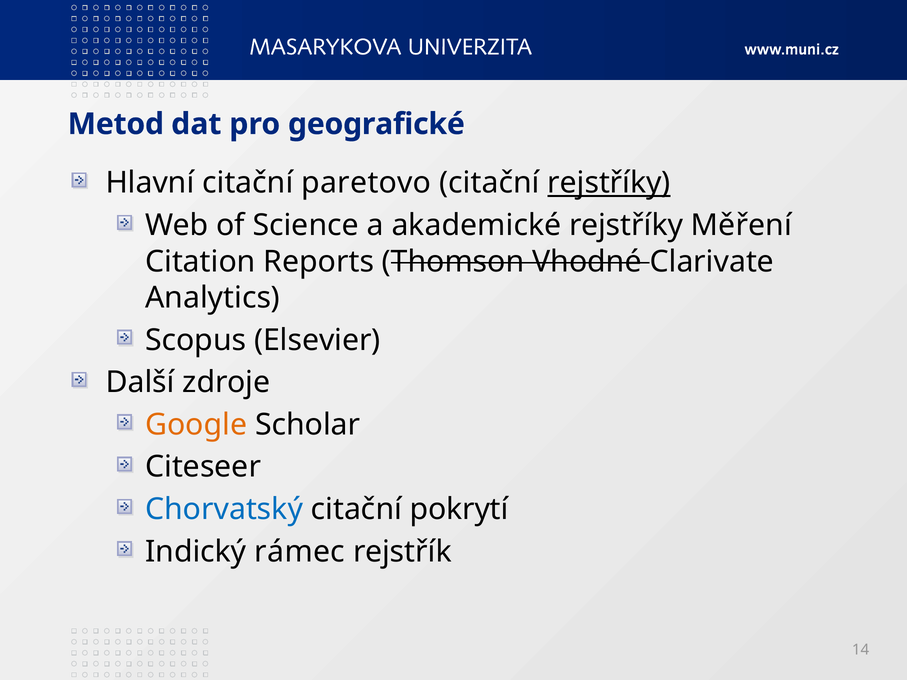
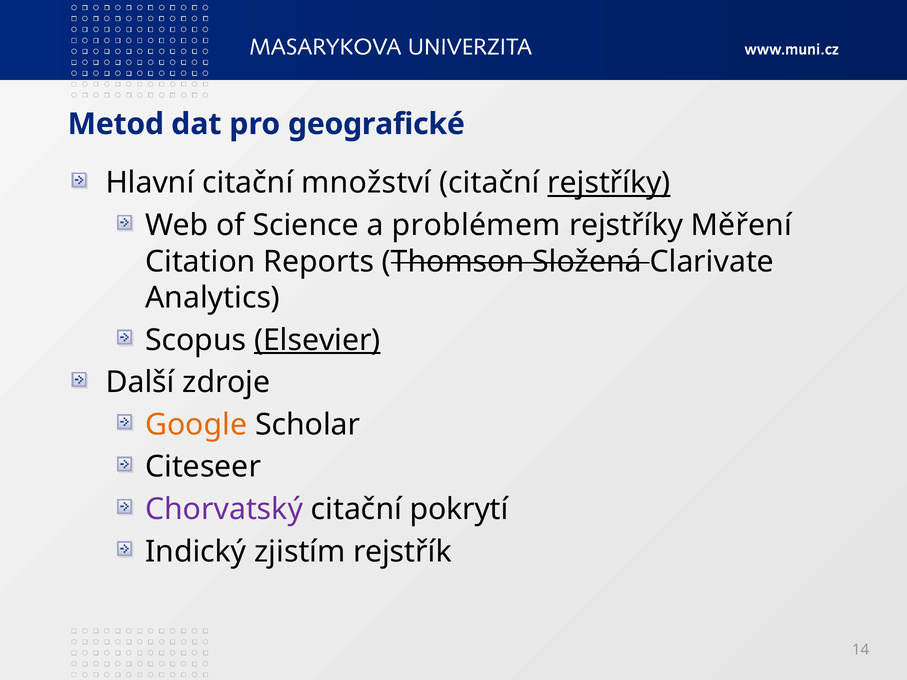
paretovo: paretovo -> množství (366, 183)
akademické: akademické -> problémem (476, 225)
Vhodné: Vhodné -> Složená (587, 262)
Elsevier underline: none -> present (317, 340)
Chorvatský colour: blue -> purple (224, 509)
rámec: rámec -> zjistím (300, 552)
